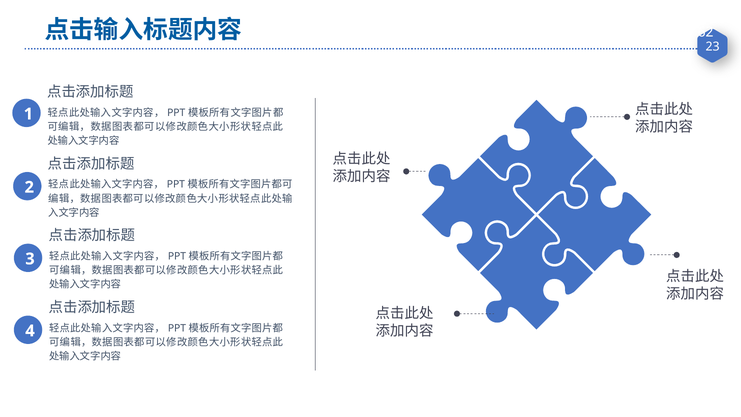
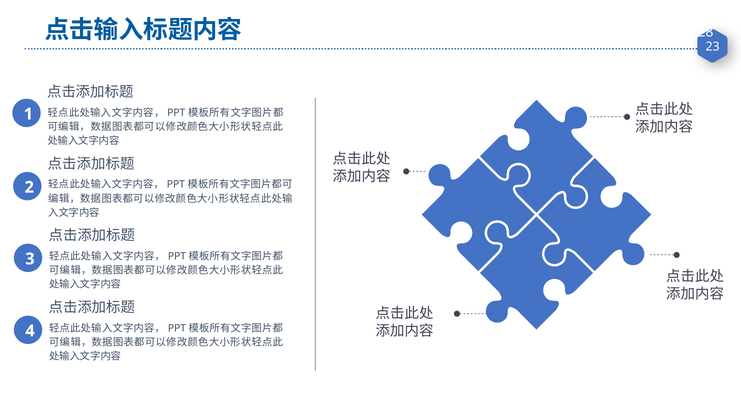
62: 62 -> 28 (706, 32)
